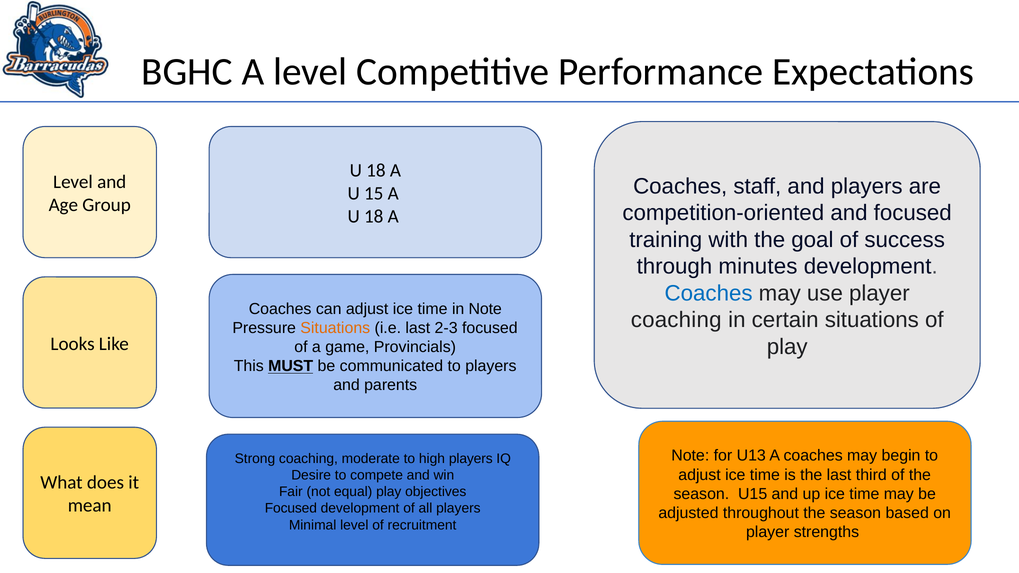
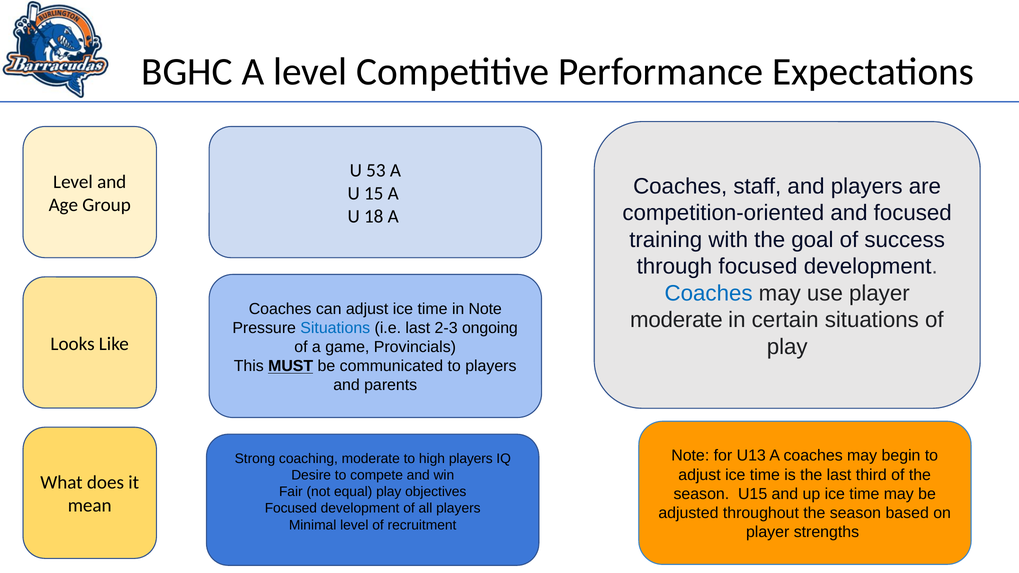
18: 18 -> 53 (376, 171)
through minutes: minutes -> focused (758, 267)
coaching: coaching -> moderate (676, 320)
Situations colour: orange -> blue (335, 328)
2-3 focused: focused -> ongoing (490, 328)
